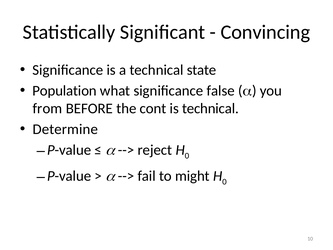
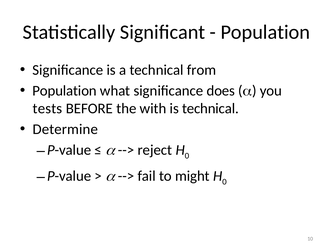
Convincing: Convincing -> Population (265, 32)
state: state -> from (201, 70)
false: false -> does (221, 91)
from: from -> tests (47, 108)
cont: cont -> with (153, 108)
